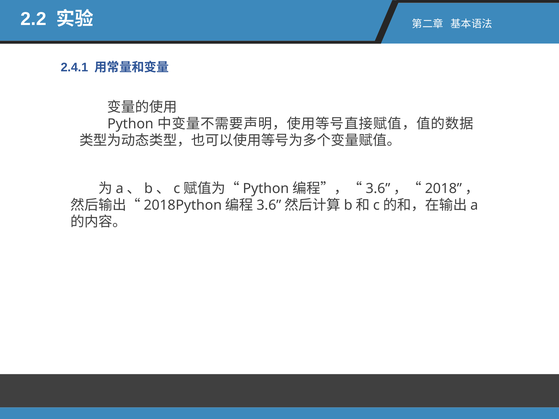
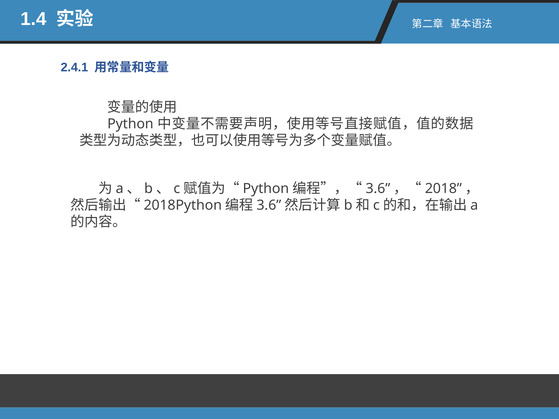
2.2: 2.2 -> 1.4 (33, 19)
